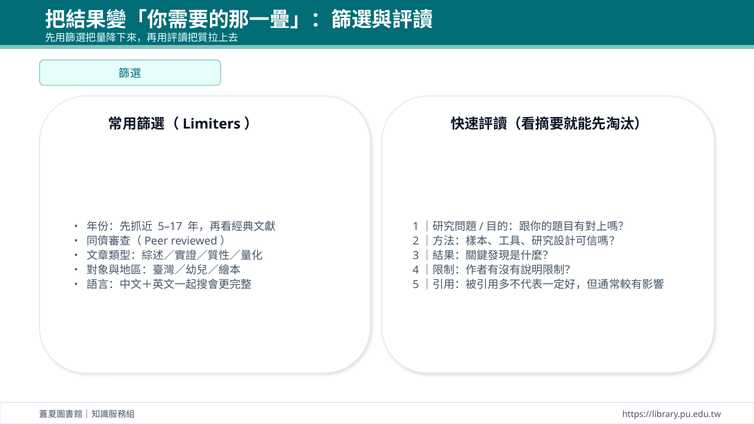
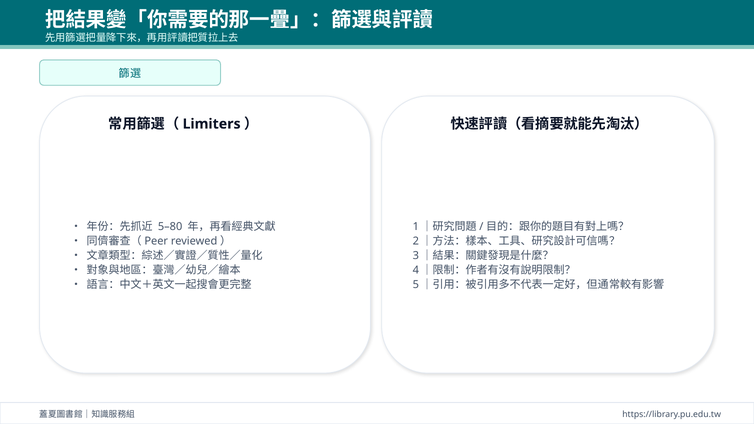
5–17: 5–17 -> 5–80 (170, 227)
